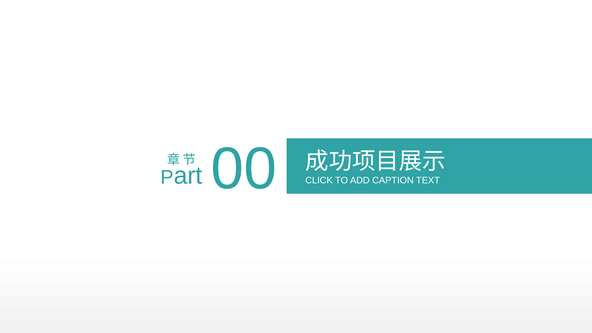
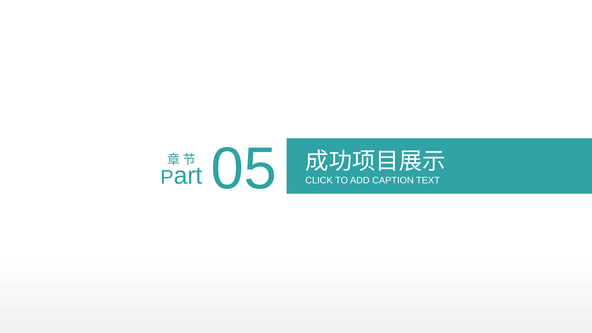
00: 00 -> 05 (244, 169)
